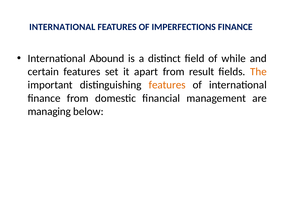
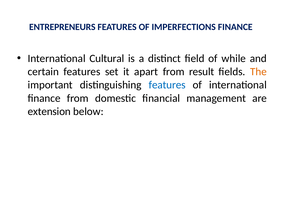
INTERNATIONAL: INTERNATIONAL -> ENTREPRENEURS (62, 27)
Abound: Abound -> Cultural (107, 58)
features colour: orange -> blue (167, 85)
managing: managing -> extension (49, 111)
